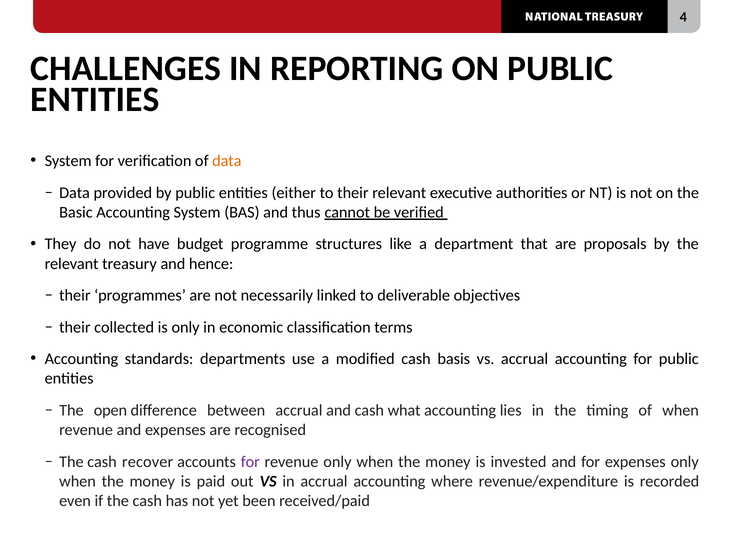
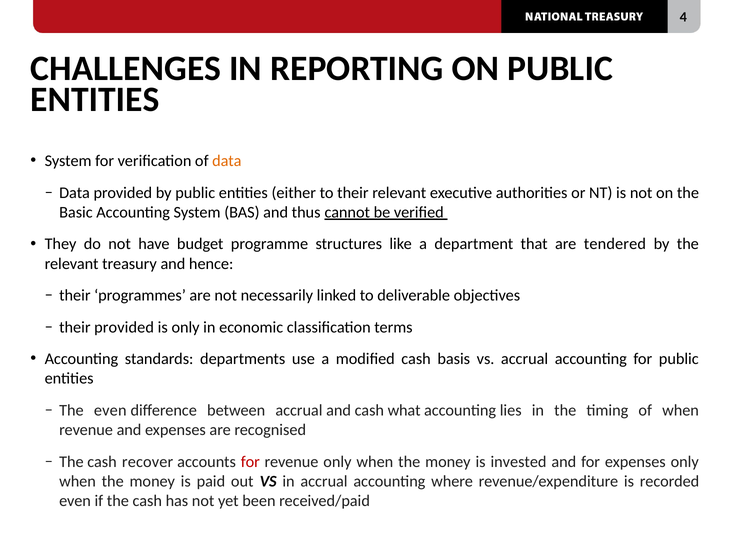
proposals: proposals -> tendered (615, 244)
their collected: collected -> provided (124, 327)
The open: open -> even (110, 410)
for colour: purple -> red (250, 461)
